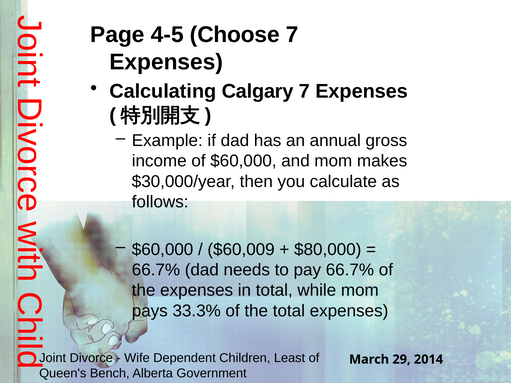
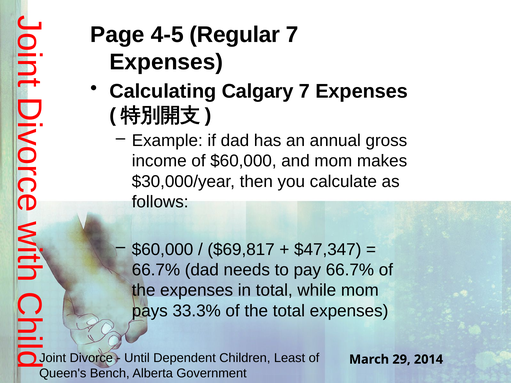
Choose: Choose -> Regular (235, 35)
$60,009: $60,009 -> $69,817 (241, 250)
$80,000: $80,000 -> $47,347 (328, 250)
Wife: Wife -> Until (137, 358)
